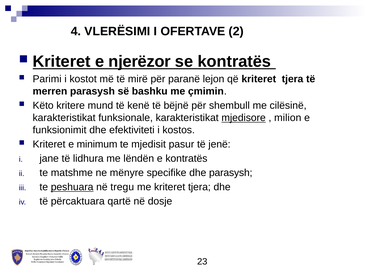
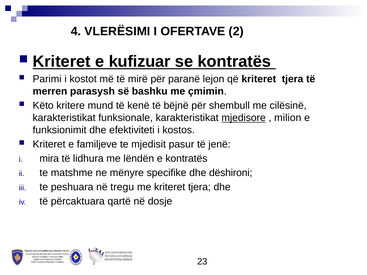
njerëzor: njerëzor -> kufizuar (140, 62)
minimum: minimum -> familjeve (97, 144)
jane: jane -> mira (49, 159)
dhe parasysh: parasysh -> dëshironi (231, 173)
peshuara underline: present -> none (72, 187)
